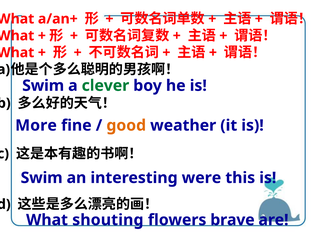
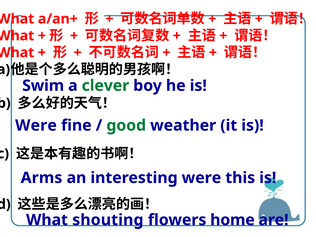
More: More -> Were (36, 125)
good colour: orange -> green (126, 125)
Swim: Swim -> Arms (41, 178)
brave: brave -> home (232, 220)
